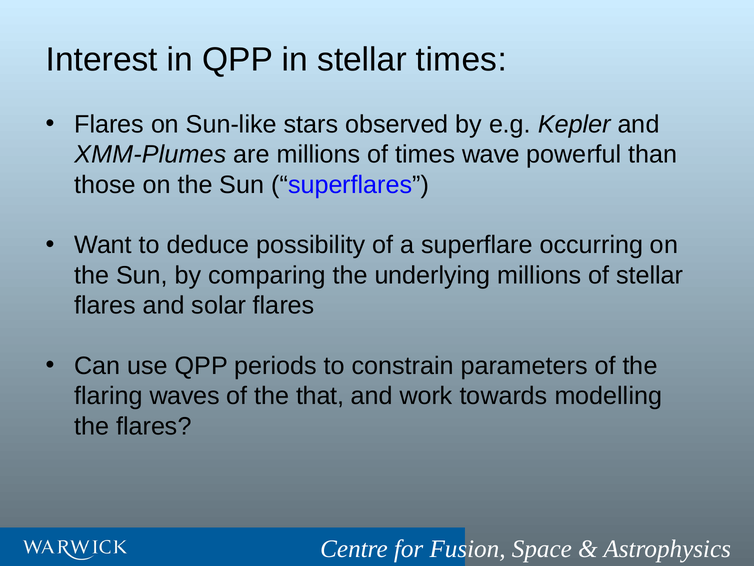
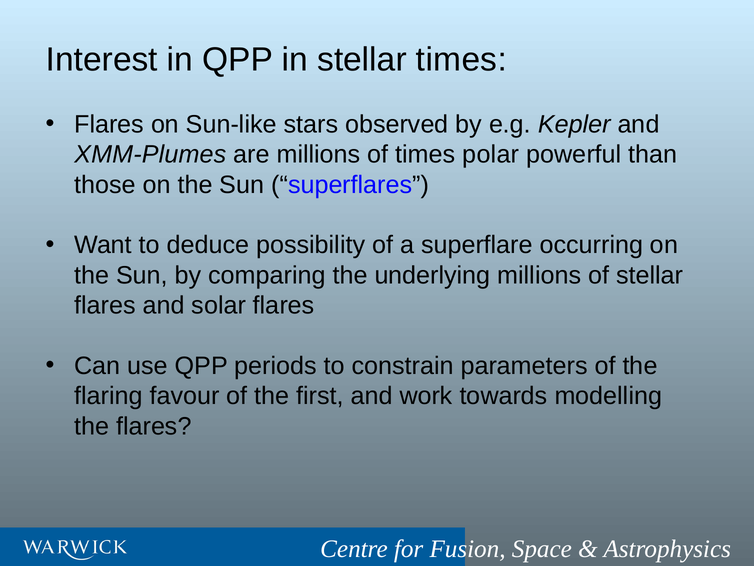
wave: wave -> polar (491, 154)
waves: waves -> favour (185, 396)
that: that -> first (320, 396)
